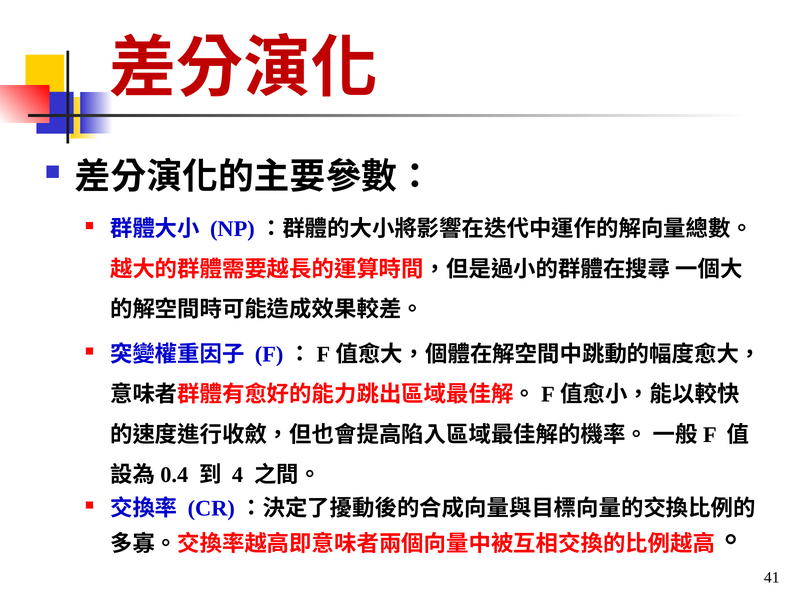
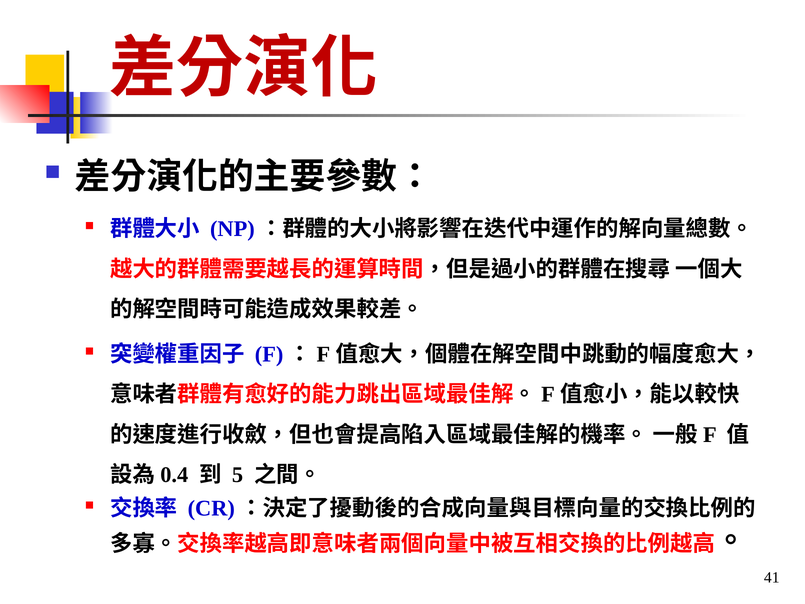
4: 4 -> 5 (238, 475)
